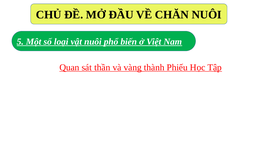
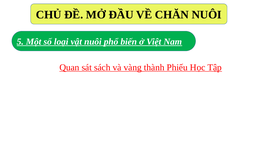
thần: thần -> sách (102, 68)
